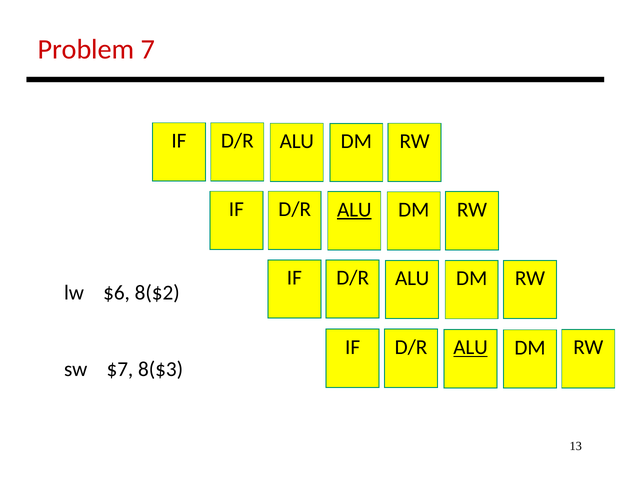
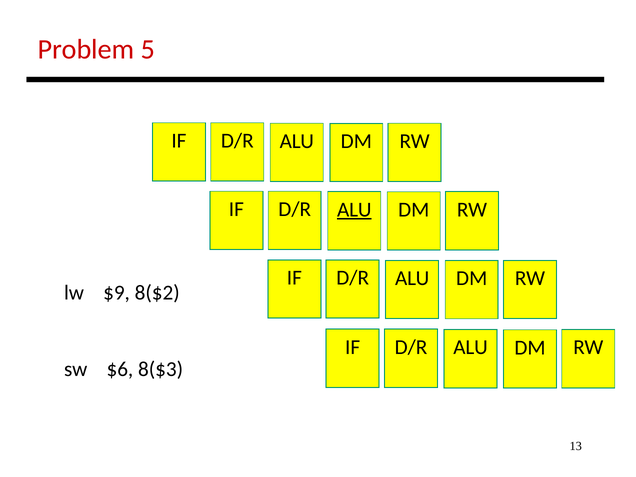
7: 7 -> 5 (148, 50)
$6: $6 -> $9 (117, 293)
ALU underline: present -> none (471, 347)
$7: $7 -> $6 (120, 369)
